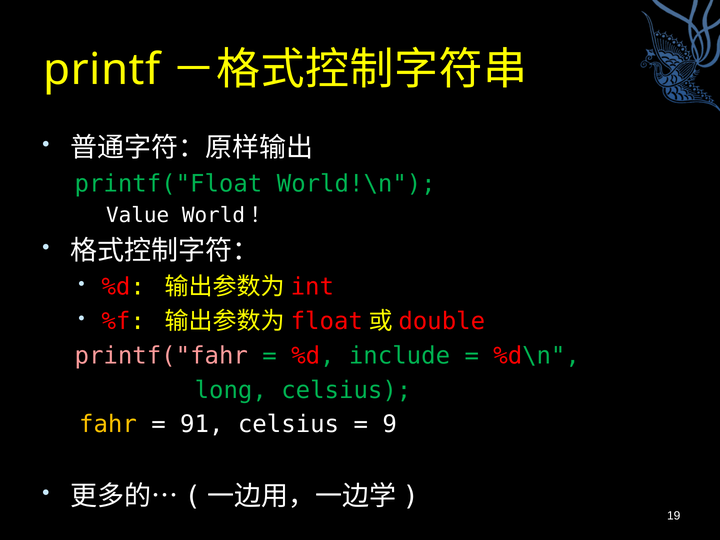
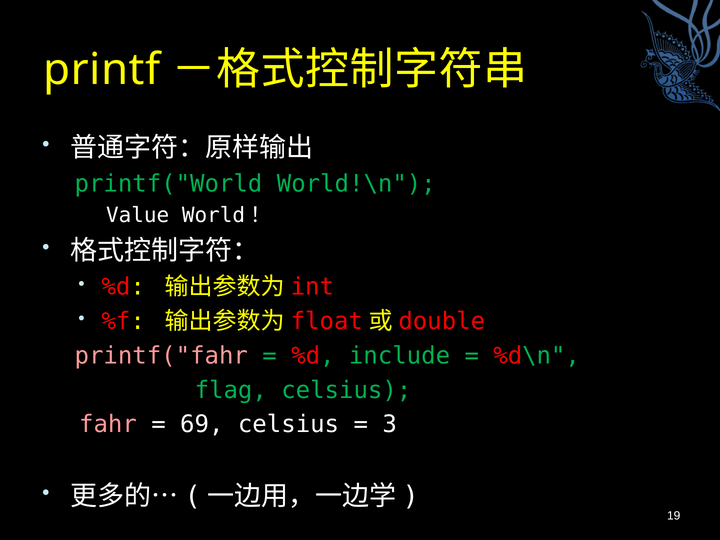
printf("Float: printf("Float -> printf("World (168, 184)
long: long -> flag (231, 390)
fahr colour: yellow -> pink (108, 425)
91: 91 -> 69 (202, 425)
9: 9 -> 3 (390, 425)
